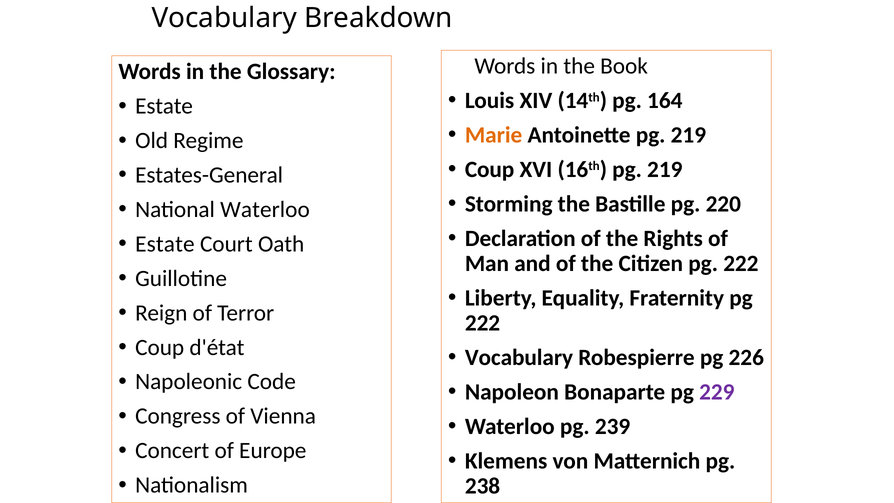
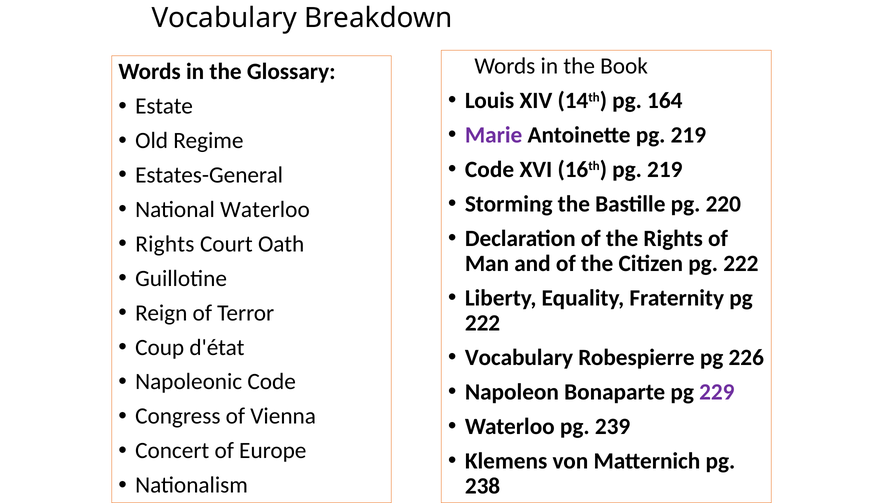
Marie colour: orange -> purple (494, 135)
Coup: Coup -> Code (490, 169)
Estate: Estate -> Rights (165, 244)
